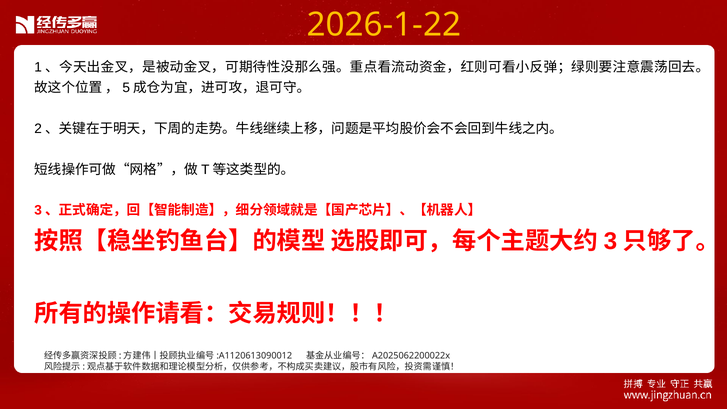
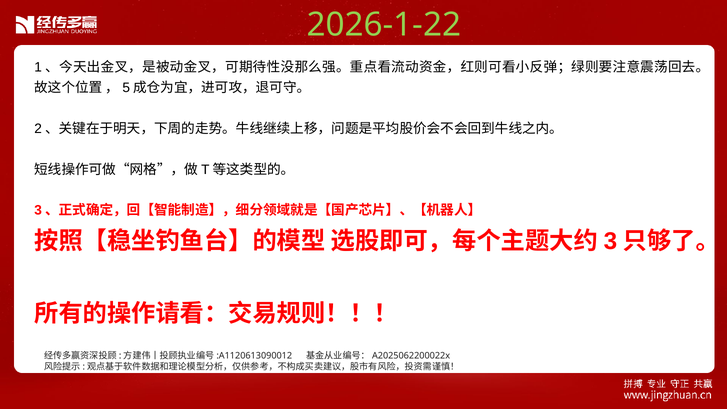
2026-1-22 colour: yellow -> light green (384, 25)
